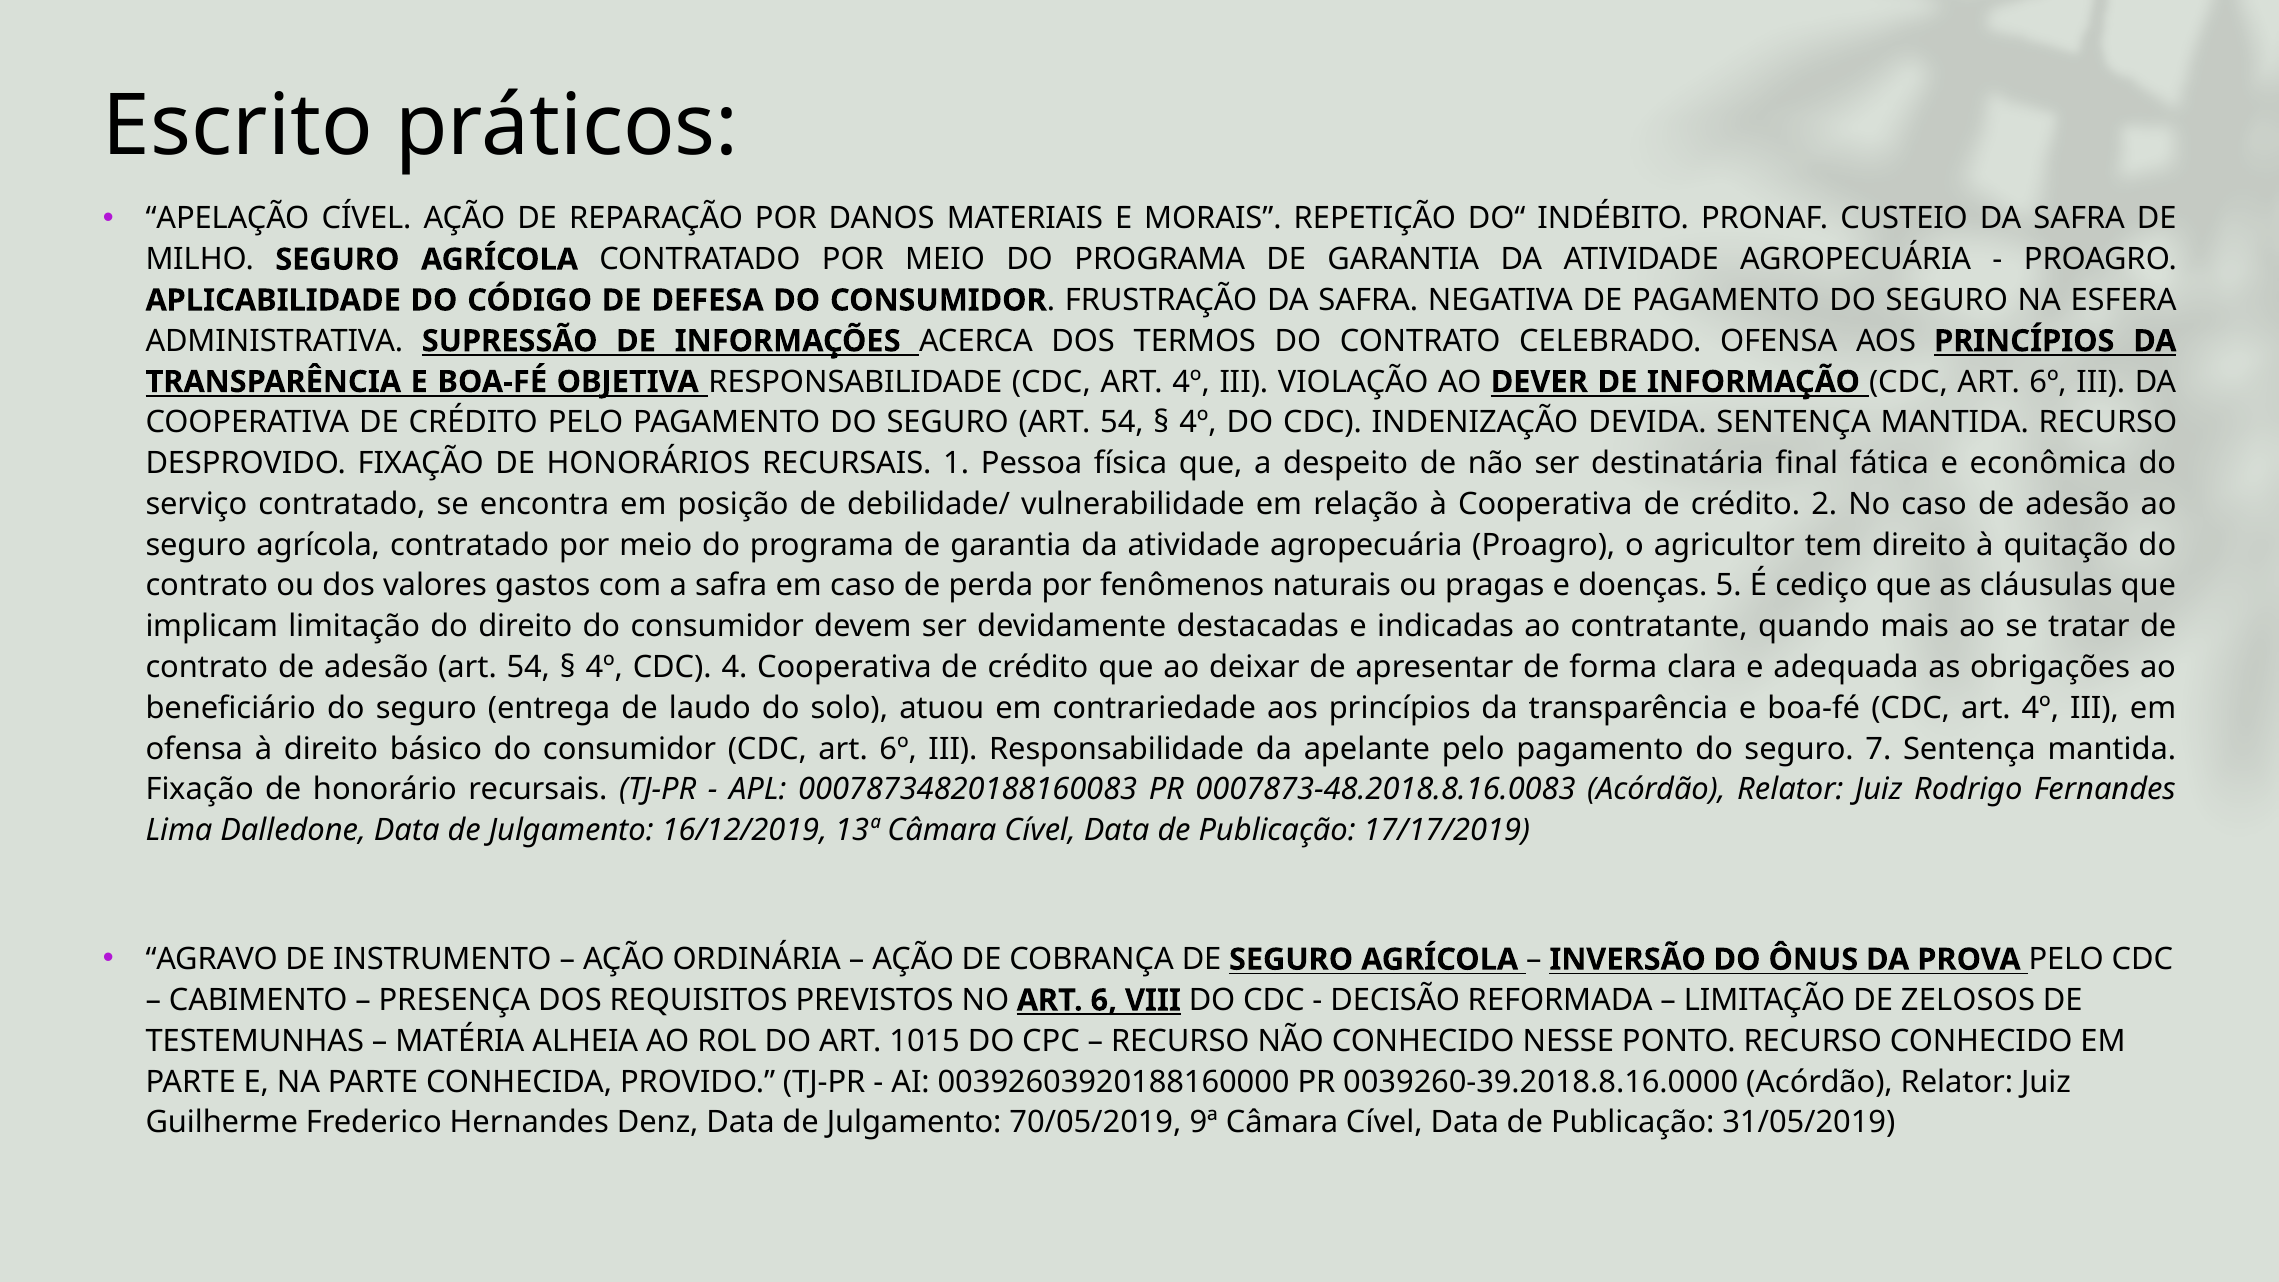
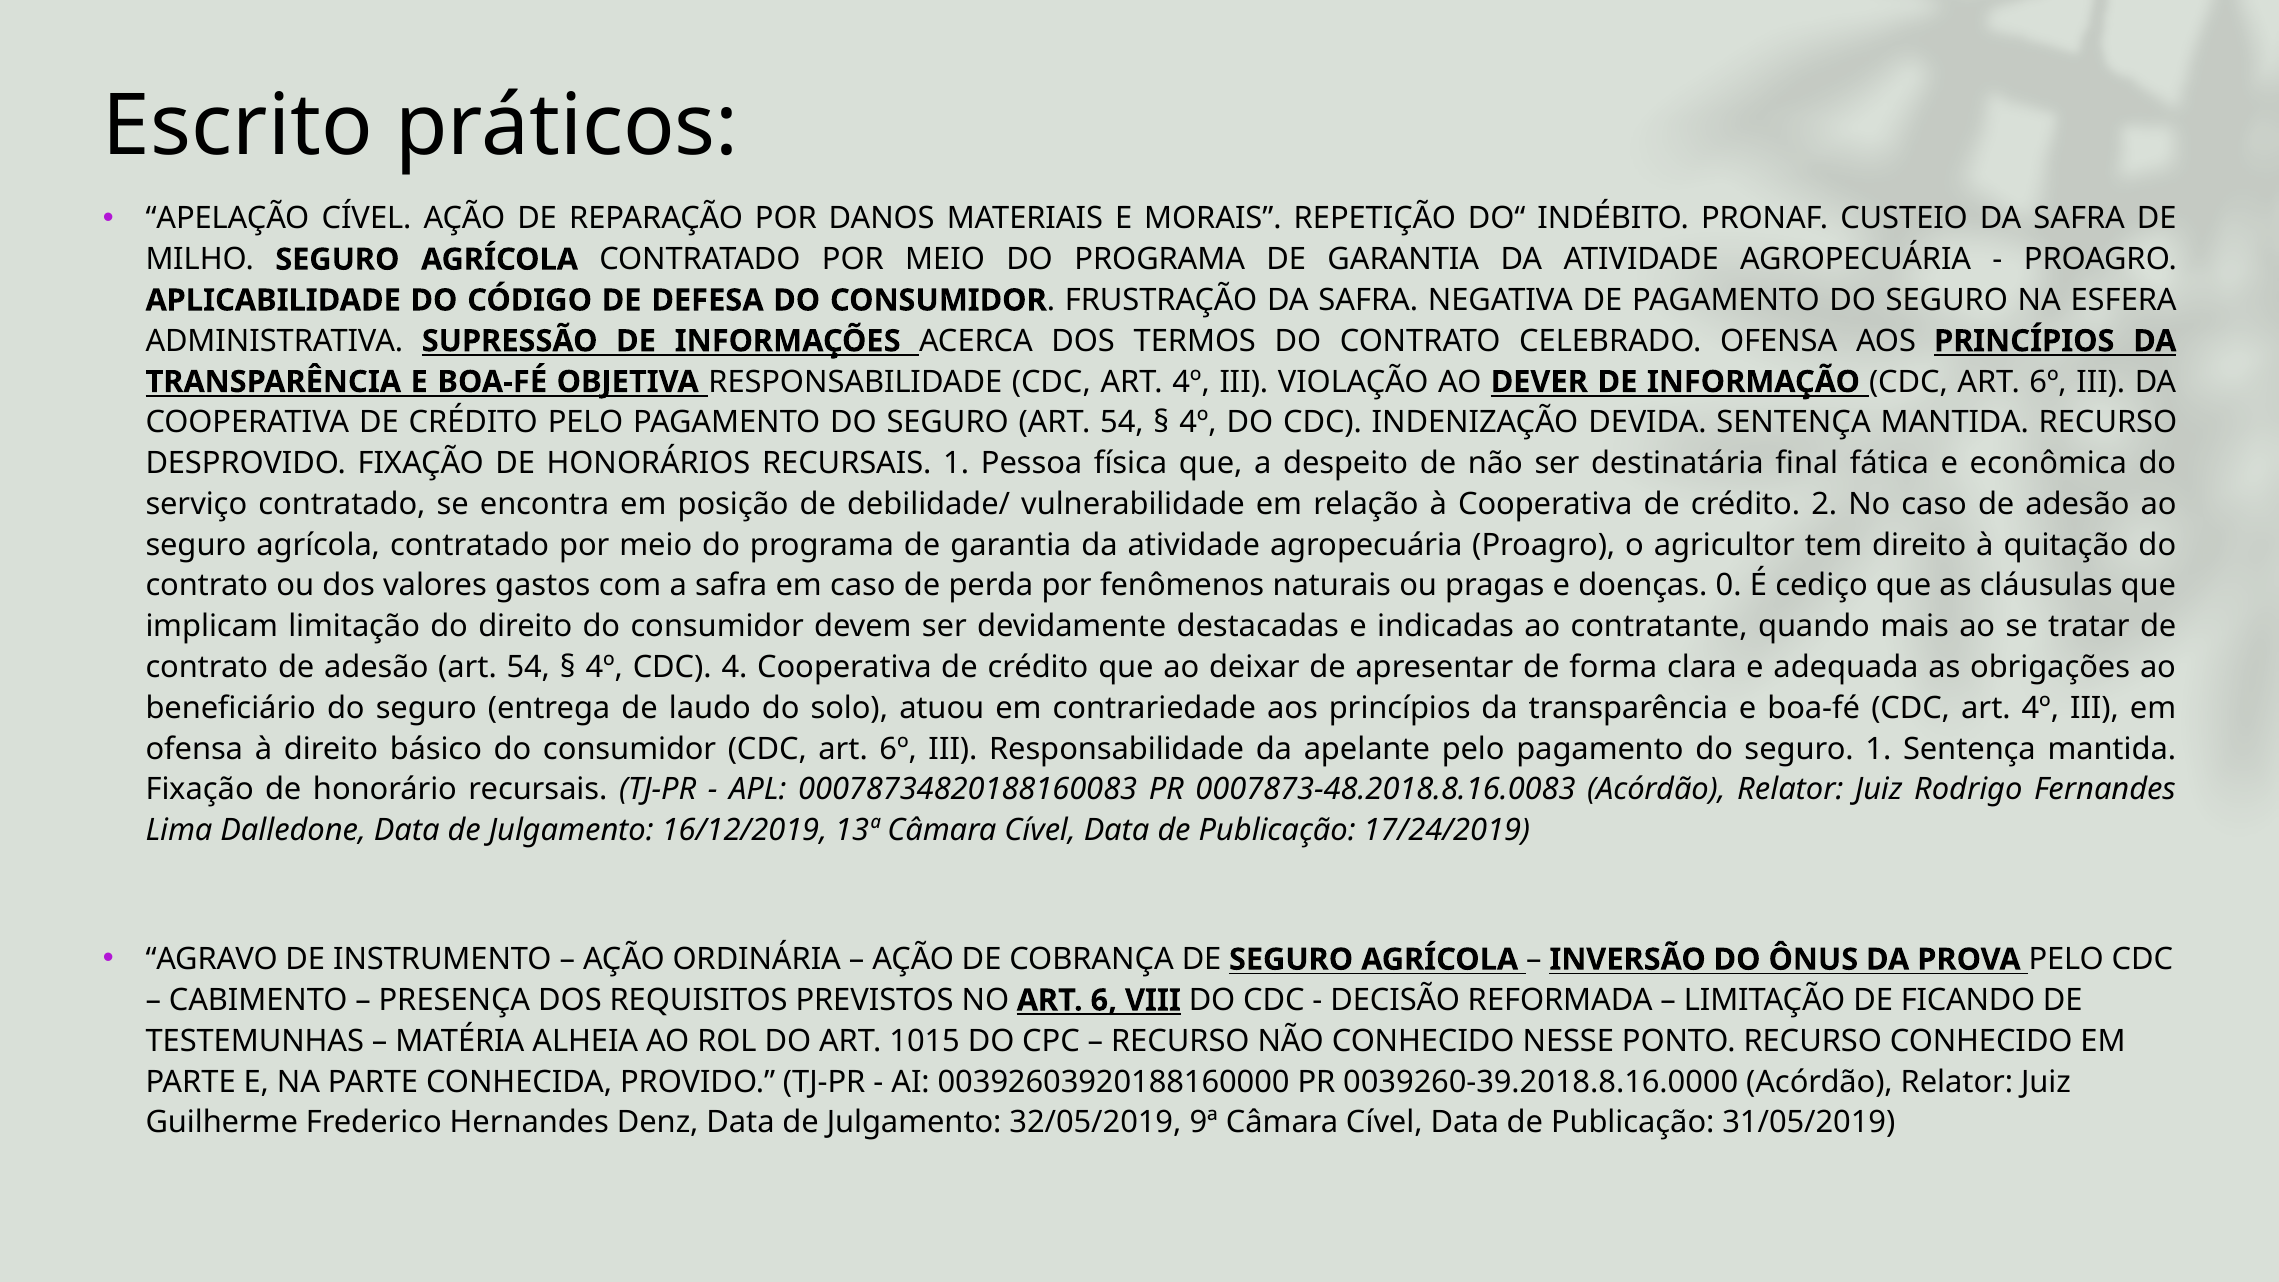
5: 5 -> 0 (1729, 586)
seguro 7: 7 -> 1 (1878, 749)
17/17/2019: 17/17/2019 -> 17/24/2019 (1447, 830)
ZELOSOS: ZELOSOS -> FICANDO (1968, 1000)
70/05/2019: 70/05/2019 -> 32/05/2019 (1095, 1123)
